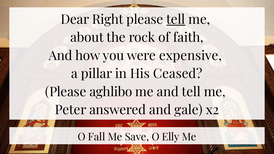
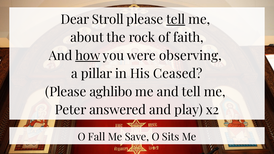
Right: Right -> Stroll (108, 20)
how underline: none -> present (88, 56)
expensive: expensive -> observing (190, 56)
gale: gale -> play (189, 110)
Elly: Elly -> Sits (171, 137)
